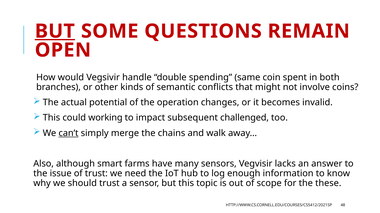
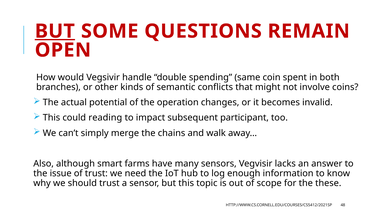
working: working -> reading (105, 118)
challenged: challenged -> participant (244, 118)
can’t underline: present -> none (68, 133)
